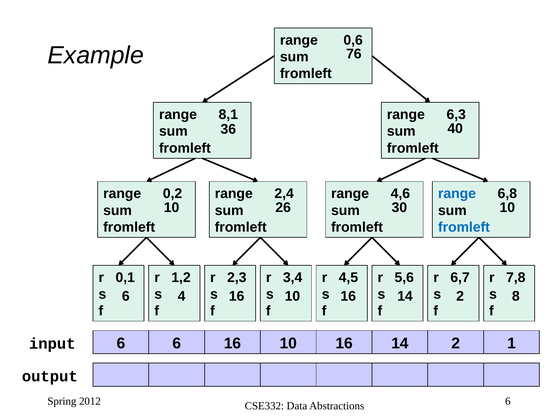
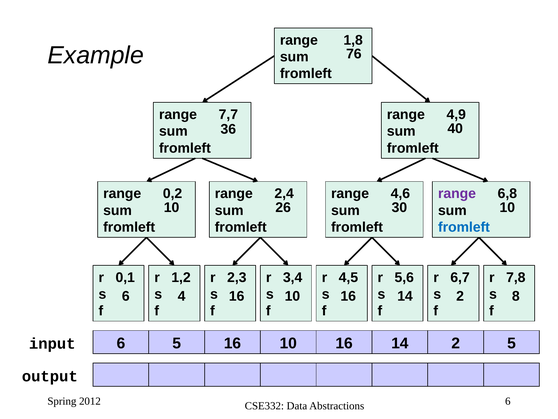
0,6: 0,6 -> 1,8 (353, 40)
8,1: 8,1 -> 7,7 (228, 114)
6,3: 6,3 -> 4,9 (456, 114)
range colour: blue -> purple (457, 193)
6 6: 6 -> 5 (177, 343)
2 1: 1 -> 5 (511, 343)
